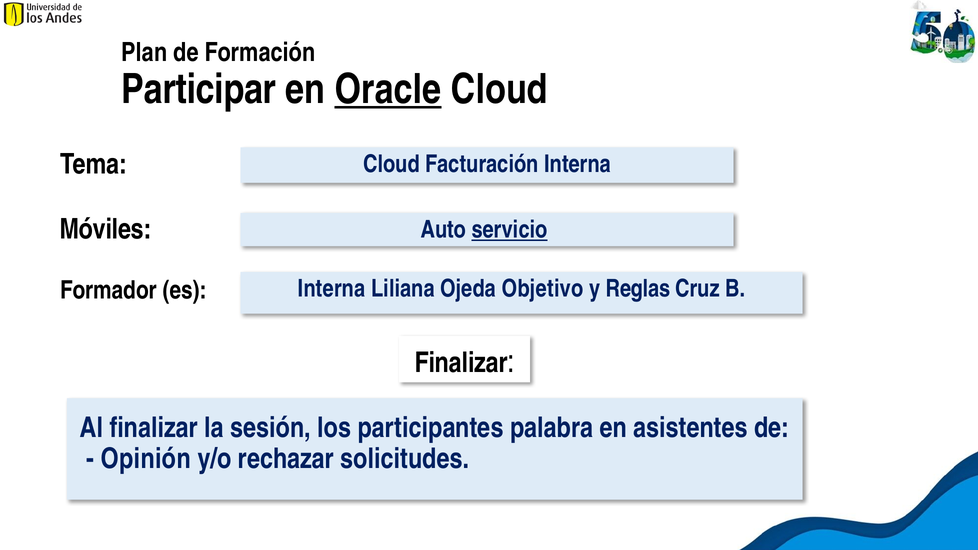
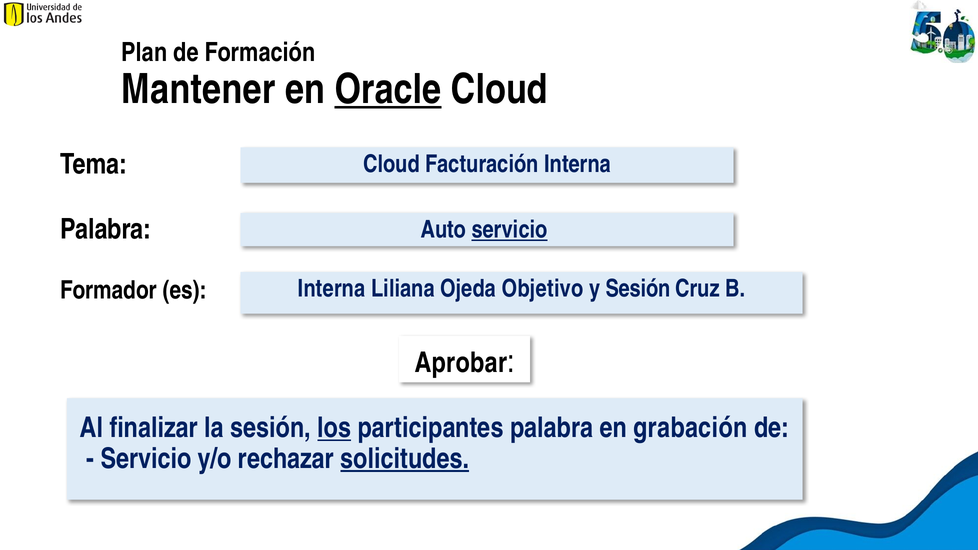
Participar: Participar -> Mantener (198, 89)
Móviles: Móviles -> Palabra (106, 229)
y Reglas: Reglas -> Sesión (638, 289)
Finalizar: Finalizar -> Aprobar (461, 363)
los underline: none -> present (334, 428)
asistentes: asistentes -> grabación (690, 428)
Opinión: Opinión -> Servicio (146, 459)
solicitudes underline: none -> present (405, 459)
